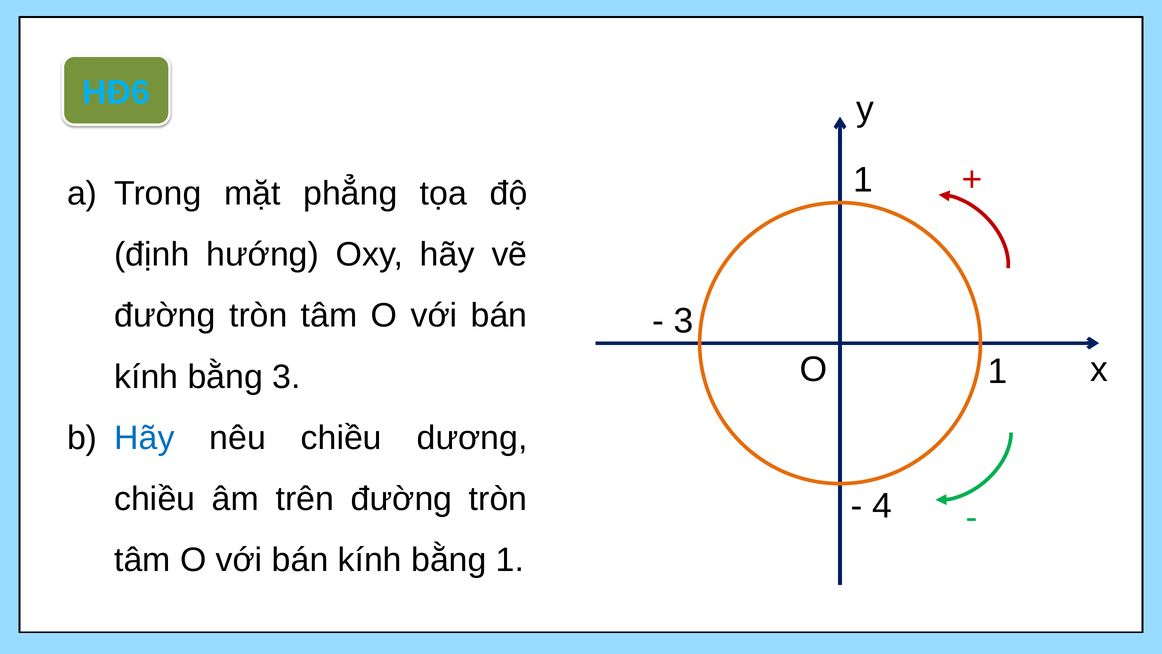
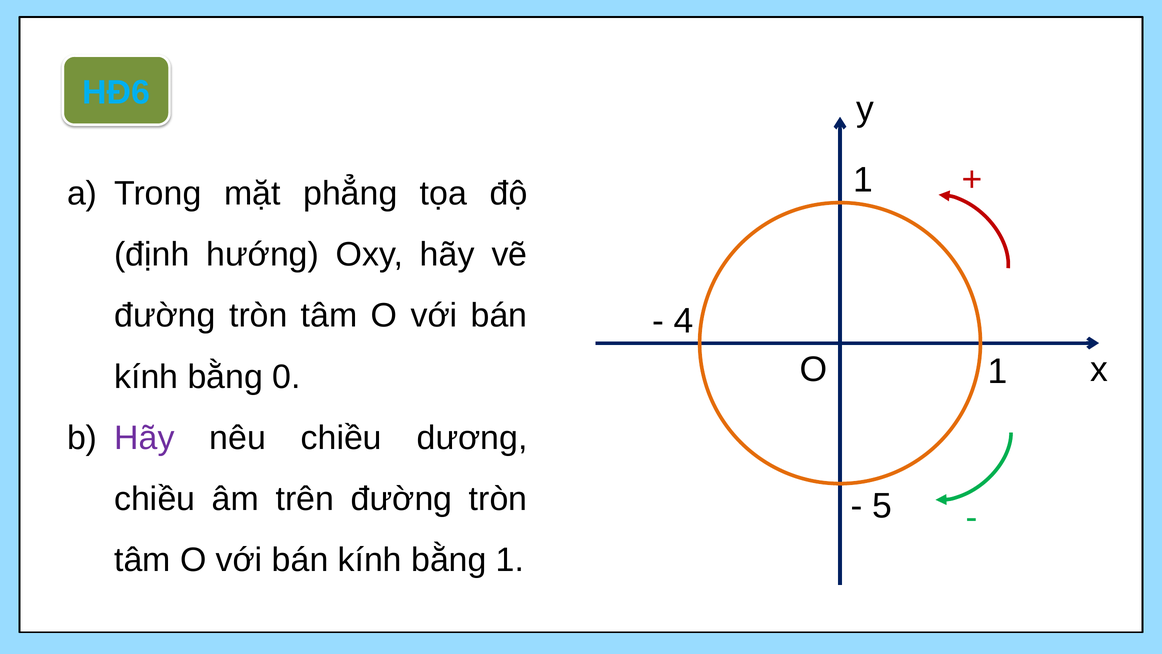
3: 3 -> 4 (684, 321)
bằng 3: 3 -> 0 (286, 377)
Hãy colour: blue -> purple (144, 438)
4: 4 -> 5 (882, 506)
